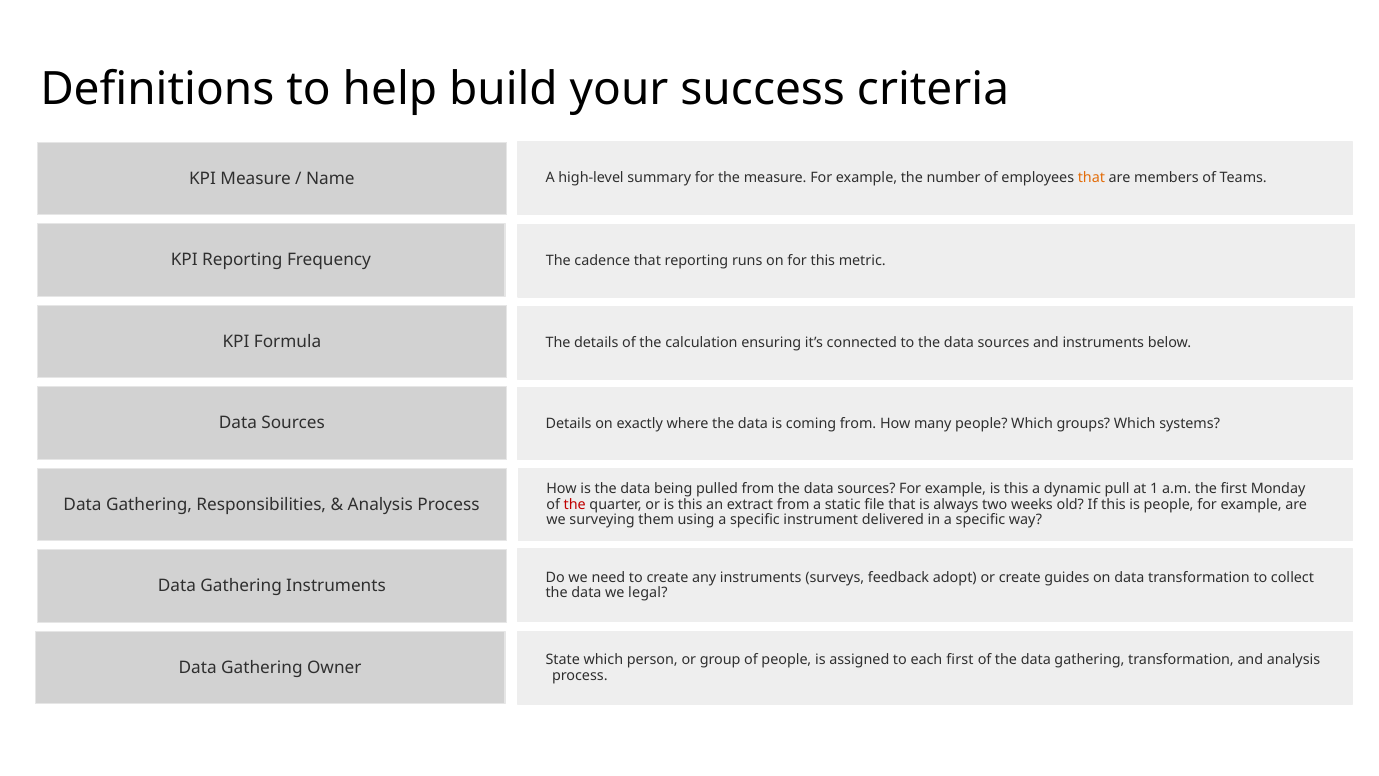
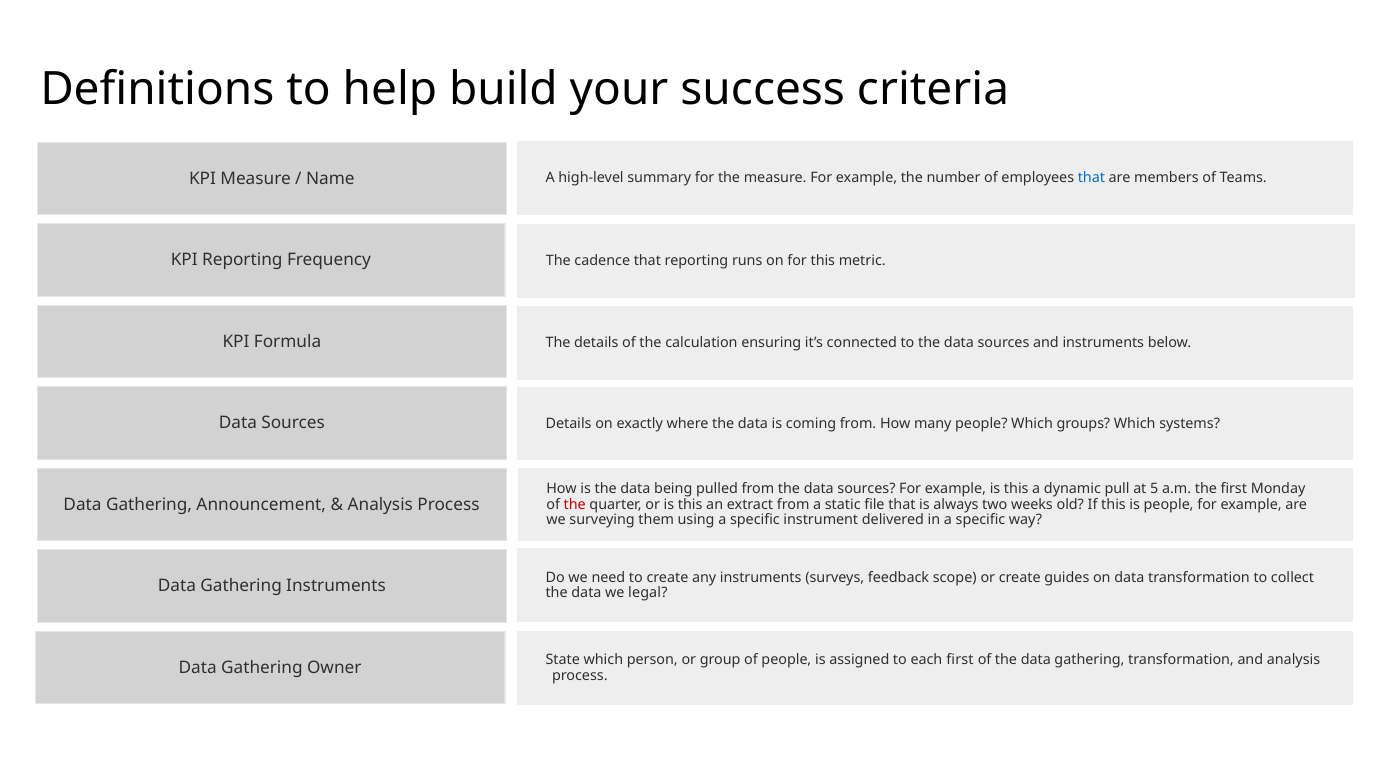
that colour: orange -> blue (1091, 178)
1: 1 -> 5 (1154, 489)
Responsibilities: Responsibilities -> Announcement (261, 504)
adopt: adopt -> scope (955, 577)
